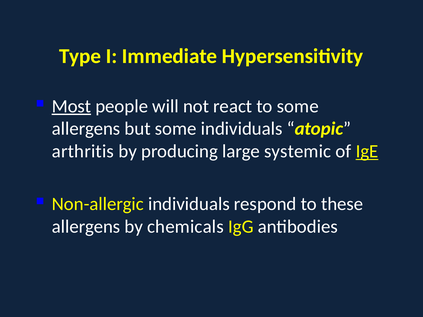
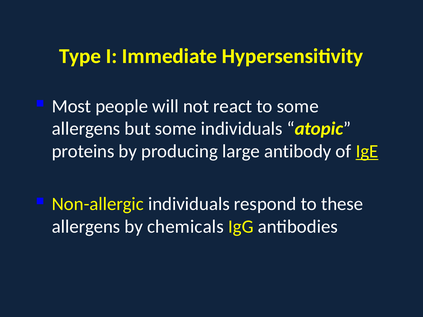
Most underline: present -> none (71, 106)
arthritis: arthritis -> proteins (83, 151)
systemic: systemic -> antibody (298, 151)
